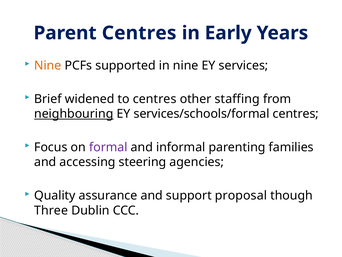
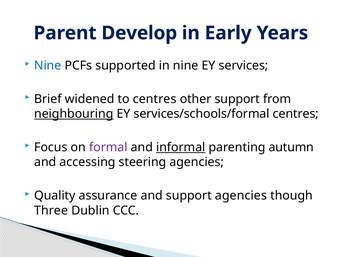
Parent Centres: Centres -> Develop (139, 33)
Nine colour: orange -> blue (48, 65)
other staffing: staffing -> support (237, 99)
informal underline: none -> present (181, 147)
families: families -> autumn (291, 147)
support proposal: proposal -> agencies (241, 195)
